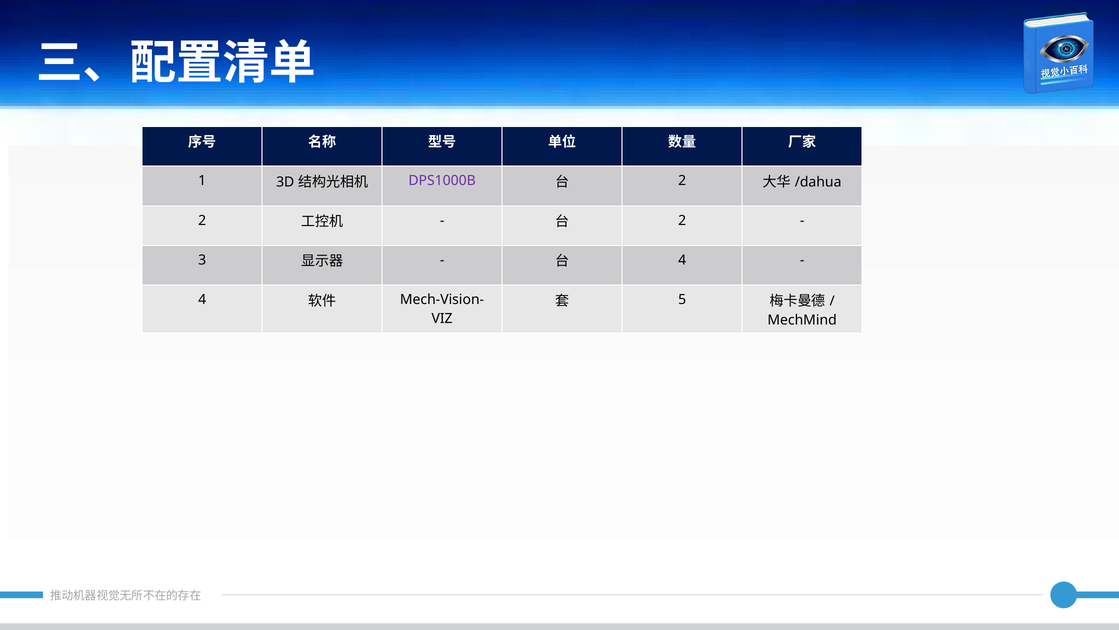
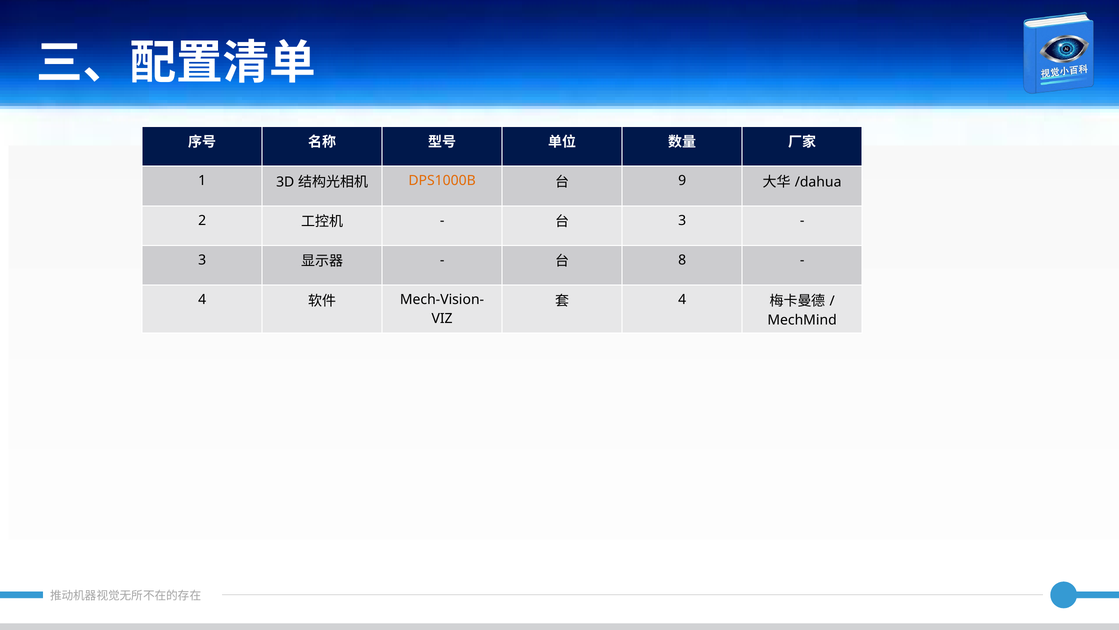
DPS1000B colour: purple -> orange (442, 181)
2: 2 -> 9 (682, 181)
2: 2 -> 3 (682, 220)
4: 4 -> 8 (682, 260)
5: 5 -> 4 (682, 300)
